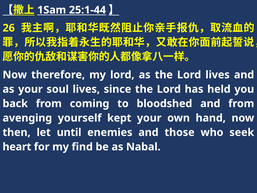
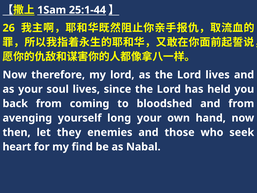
kept: kept -> long (119, 118)
until: until -> they (69, 132)
